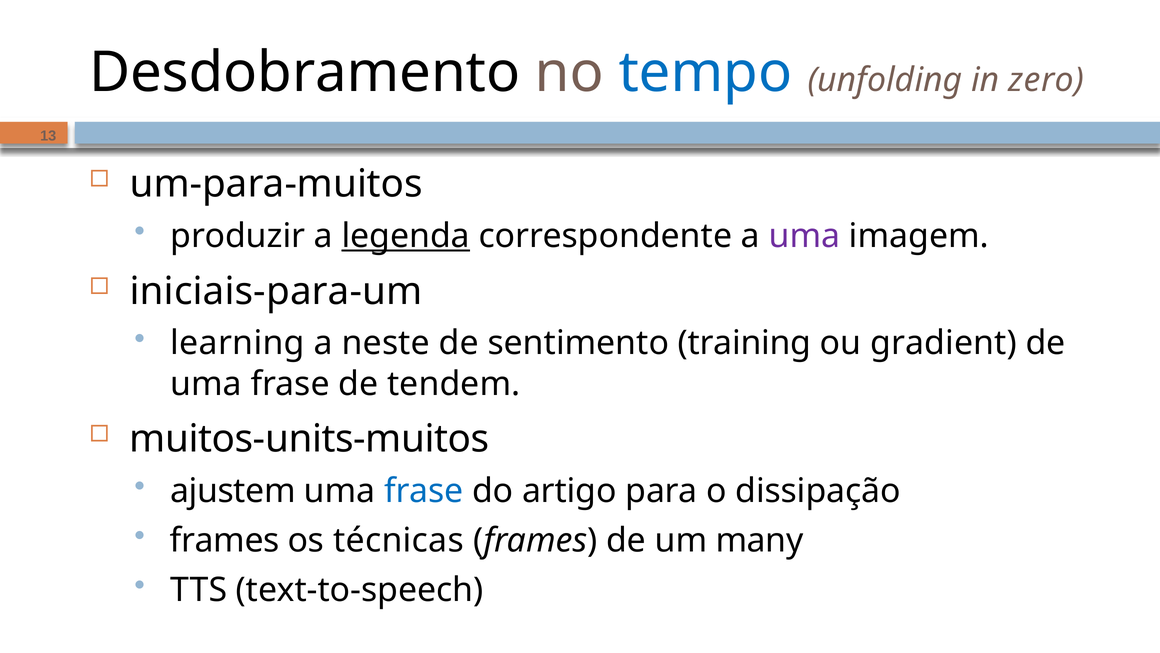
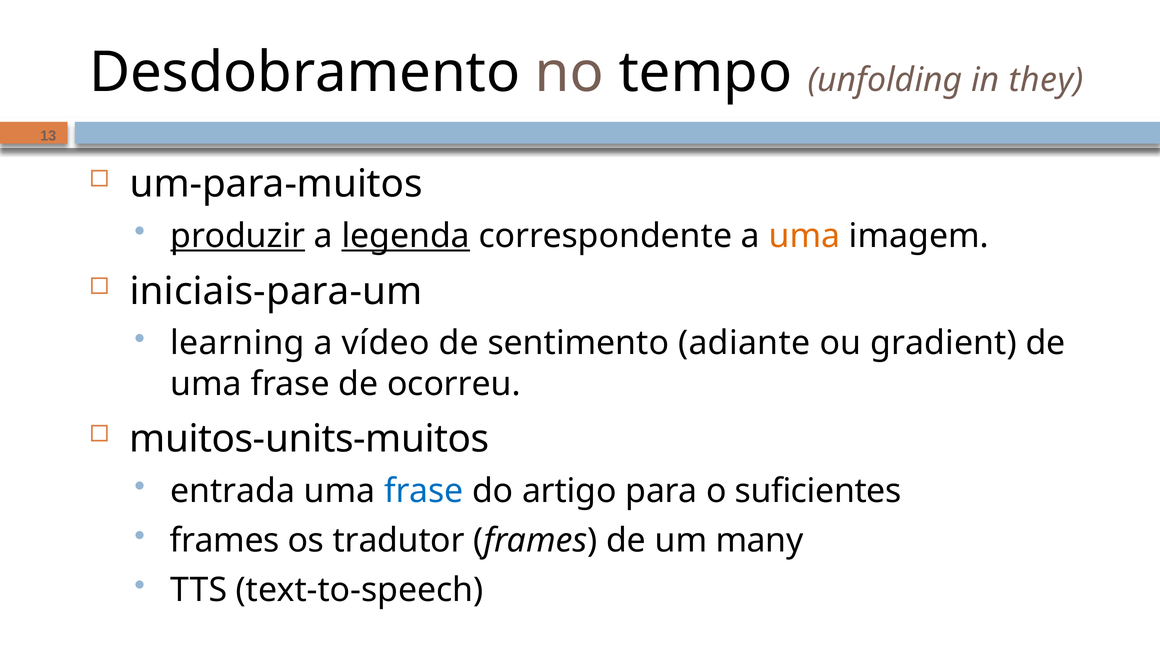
tempo colour: blue -> black (705, 73)
zero: zero -> they (1046, 80)
produzir underline: none -> present (238, 236)
uma colour: purple -> orange (804, 236)
neste: neste -> vídeo (386, 343)
training: training -> adiante (744, 343)
tendem: tendem -> ocorreu (454, 384)
ajustem: ajustem -> entrada (233, 491)
dissipação: dissipação -> suficientes (818, 491)
técnicas: técnicas -> tradutor (399, 540)
